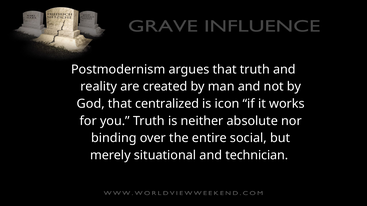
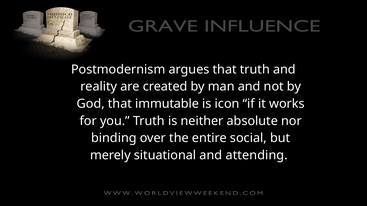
centralized: centralized -> immutable (167, 104)
technician: technician -> attending (257, 155)
